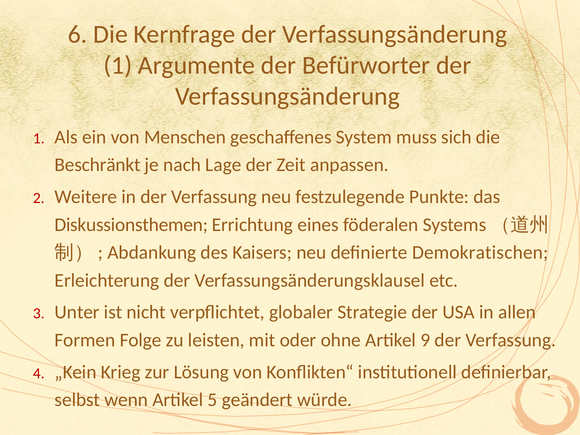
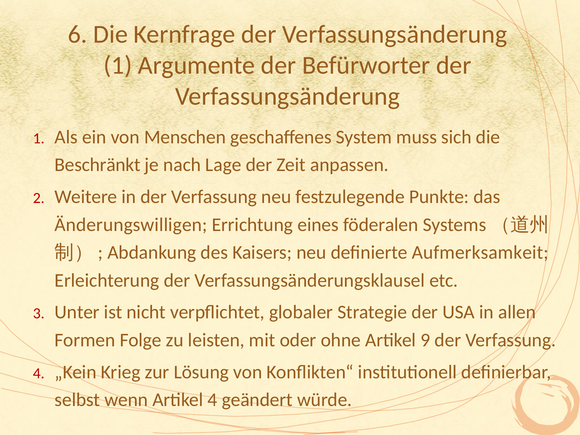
Diskussionsthemen: Diskussionsthemen -> Änderungswilligen (131, 225)
Demokratischen: Demokratischen -> Aufmerksamkeit (480, 252)
Artikel 5: 5 -> 4 (212, 400)
